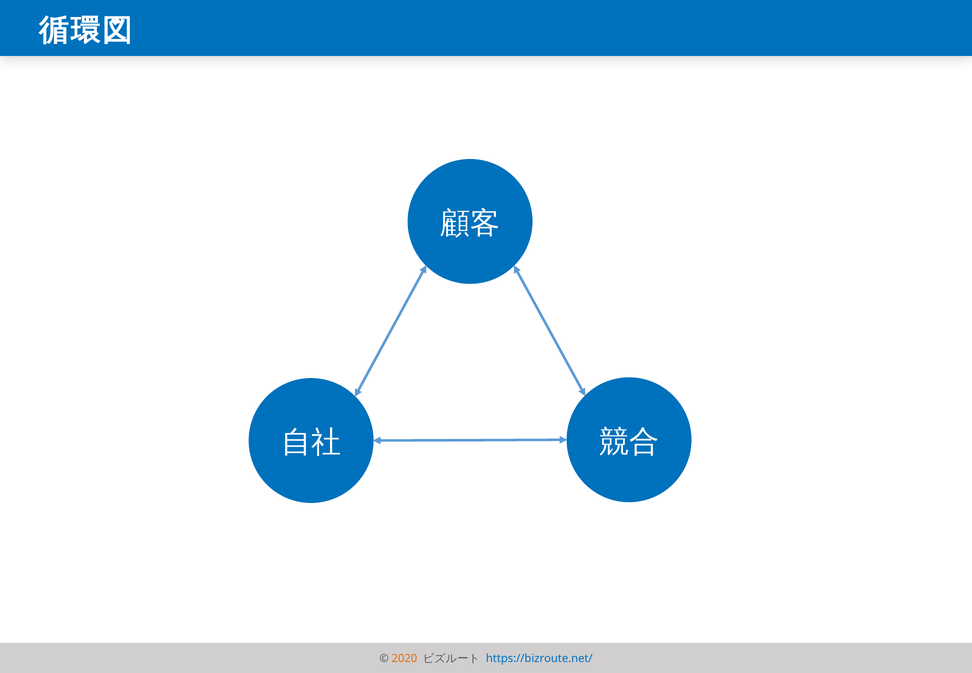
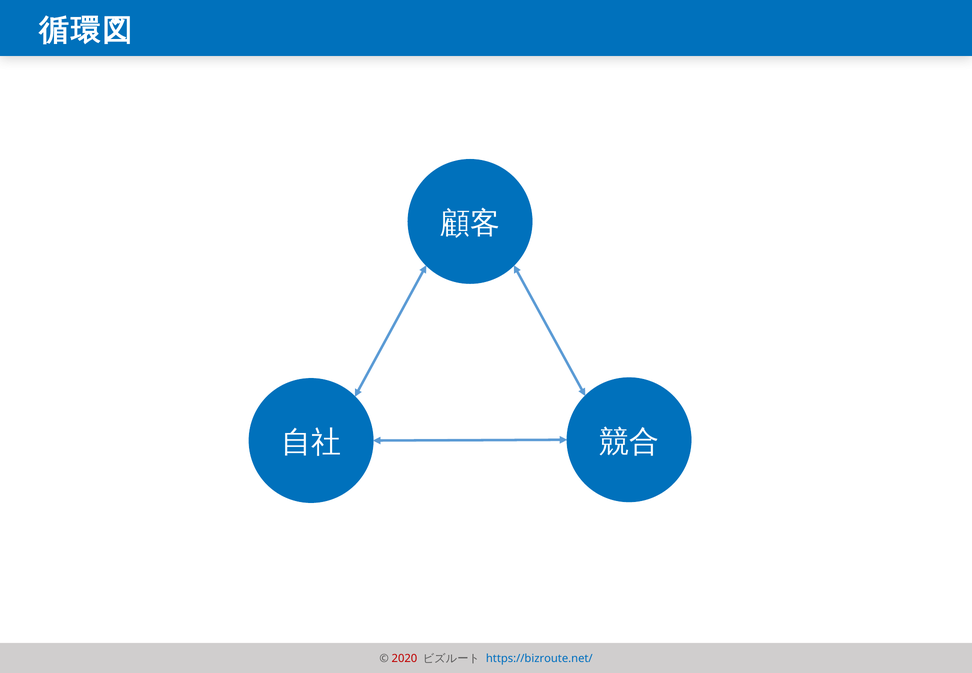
2020 colour: orange -> red (404, 659)
